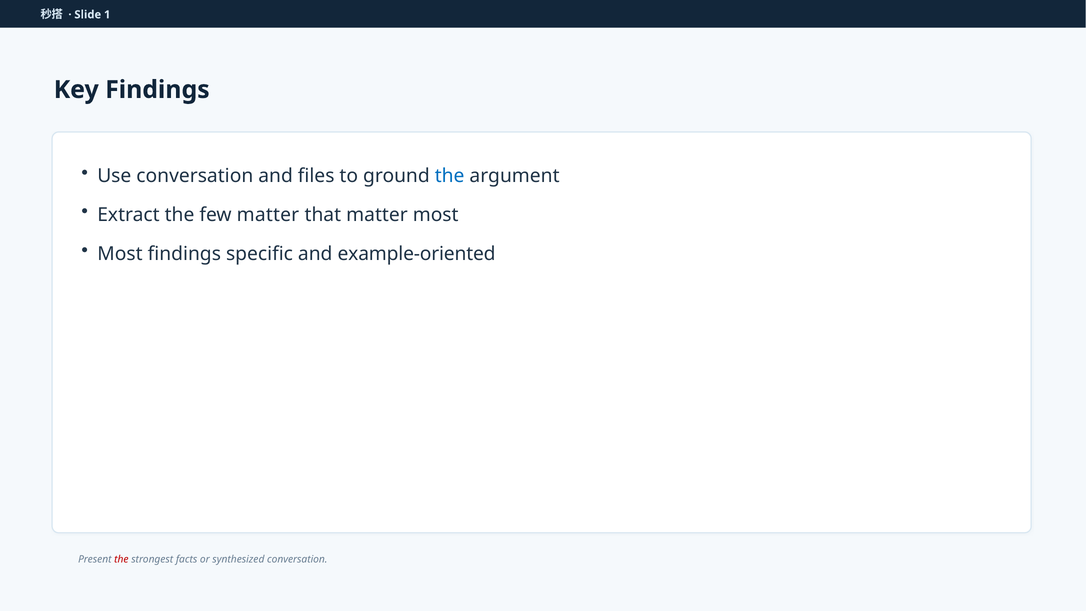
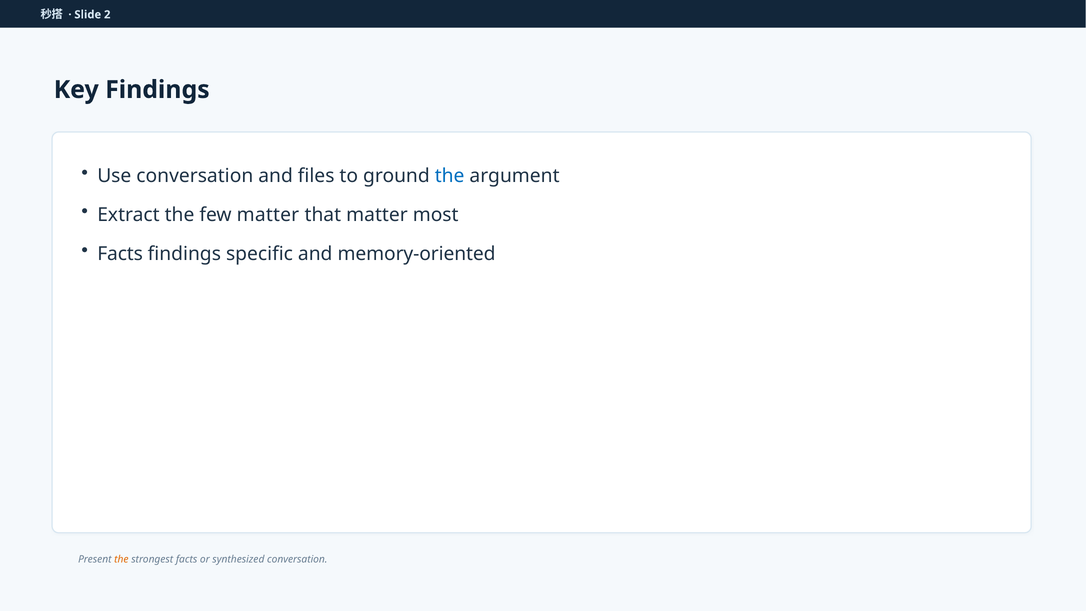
1: 1 -> 2 (107, 15)
Most: Most -> Facts (120, 254)
example-oriented: example-oriented -> memory-oriented (417, 254)
the colour: red -> orange (121, 559)
